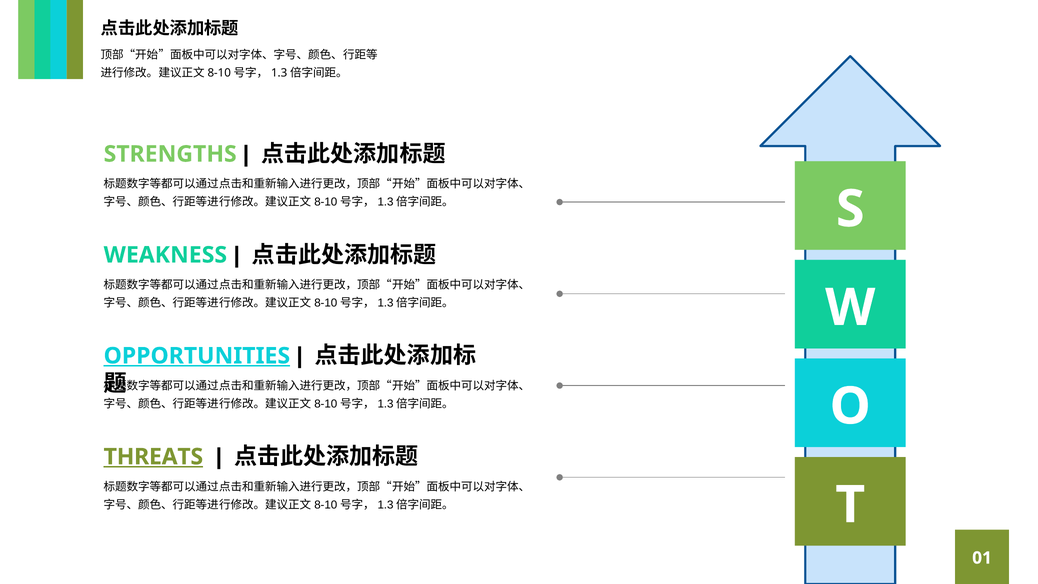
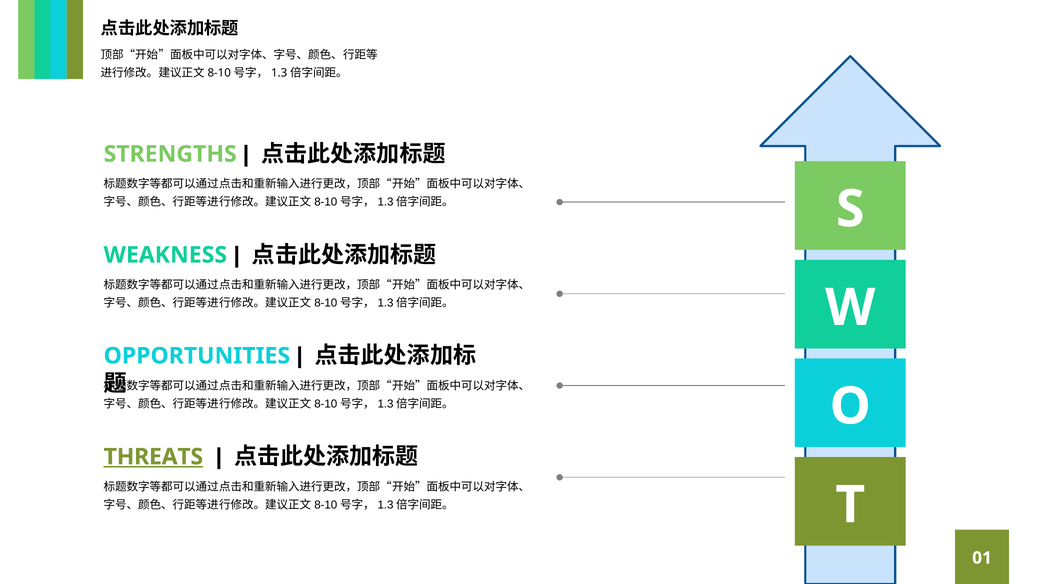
OPPORTUNITIES underline: present -> none (197, 356)
